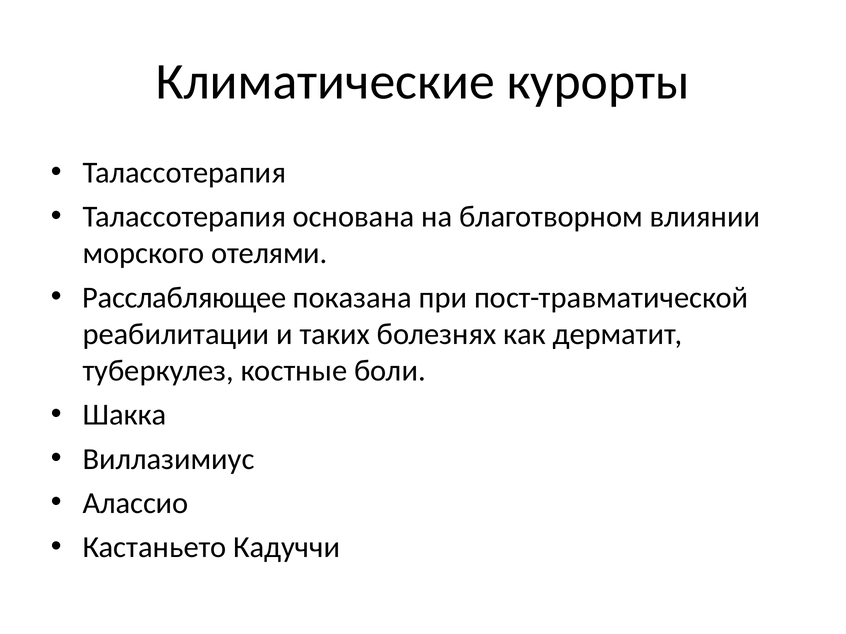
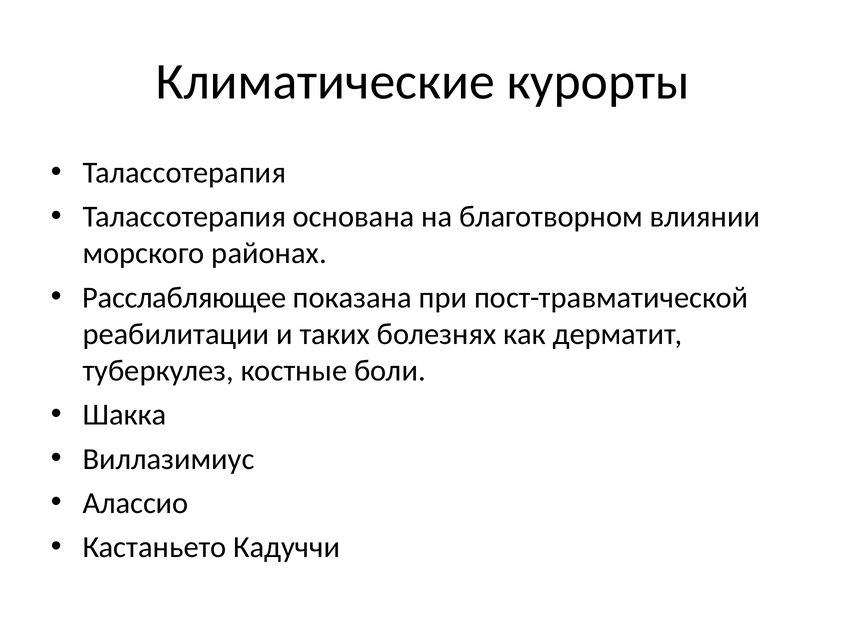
отелями: отелями -> районах (269, 254)
